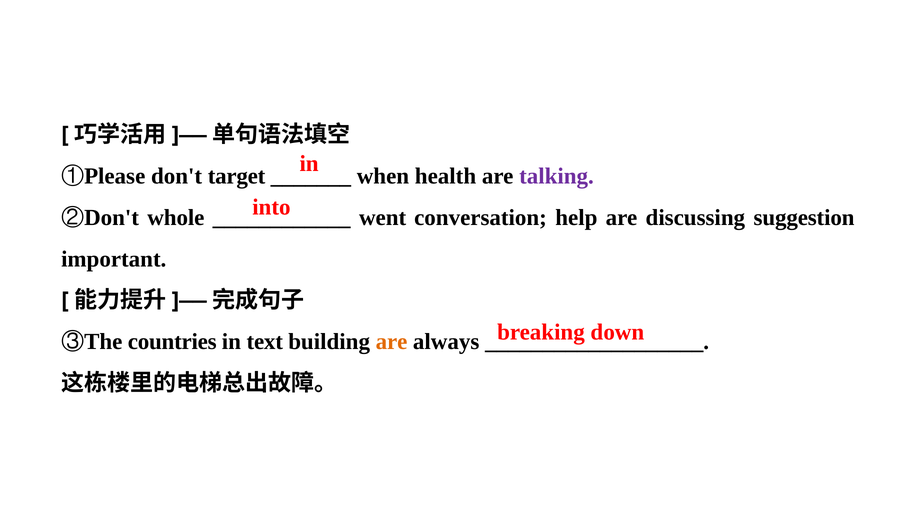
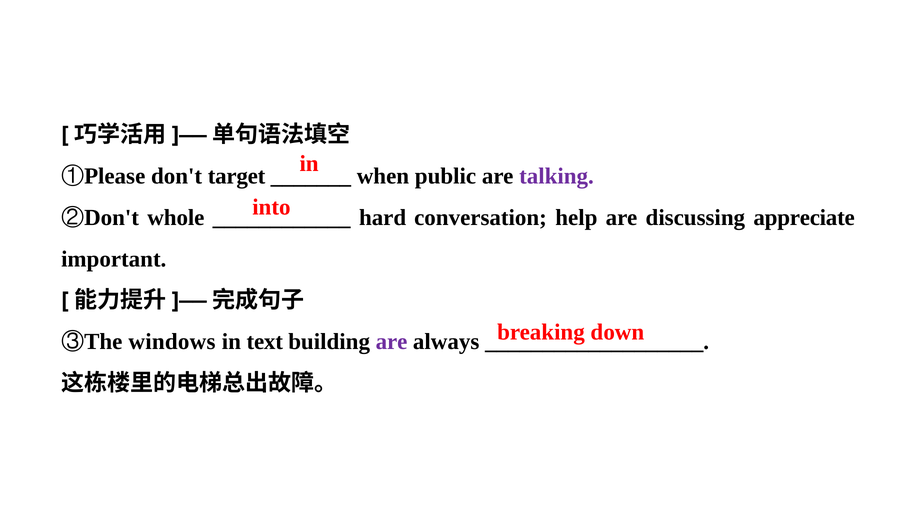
health: health -> public (446, 176)
went: went -> hard (383, 217)
suggestion: suggestion -> appreciate (804, 217)
countries: countries -> windows (172, 341)
are colour: orange -> purple (392, 341)
